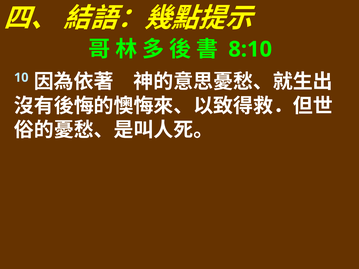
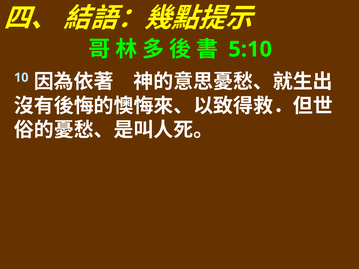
8:10: 8:10 -> 5:10 (250, 49)
